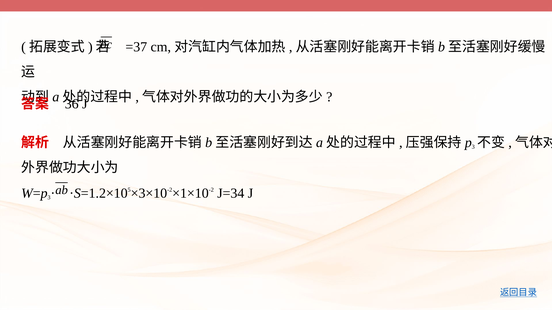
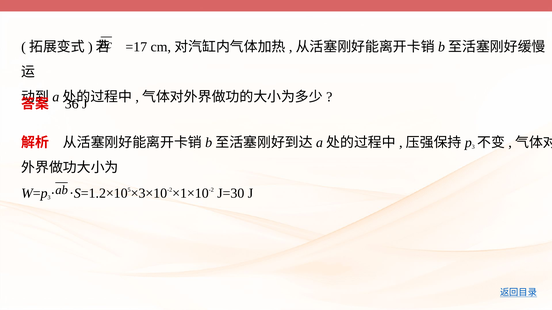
=37: =37 -> =17 (136, 47)
J=34: J=34 -> J=30 (231, 194)
